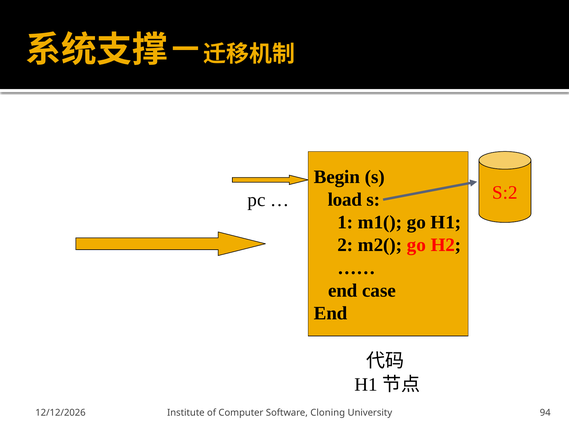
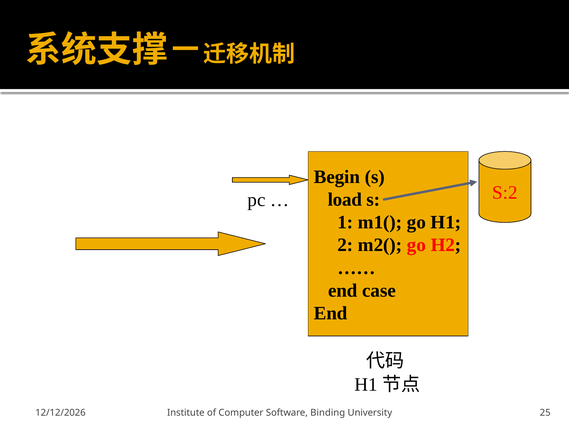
Cloning: Cloning -> Binding (328, 414)
94: 94 -> 25 (545, 414)
